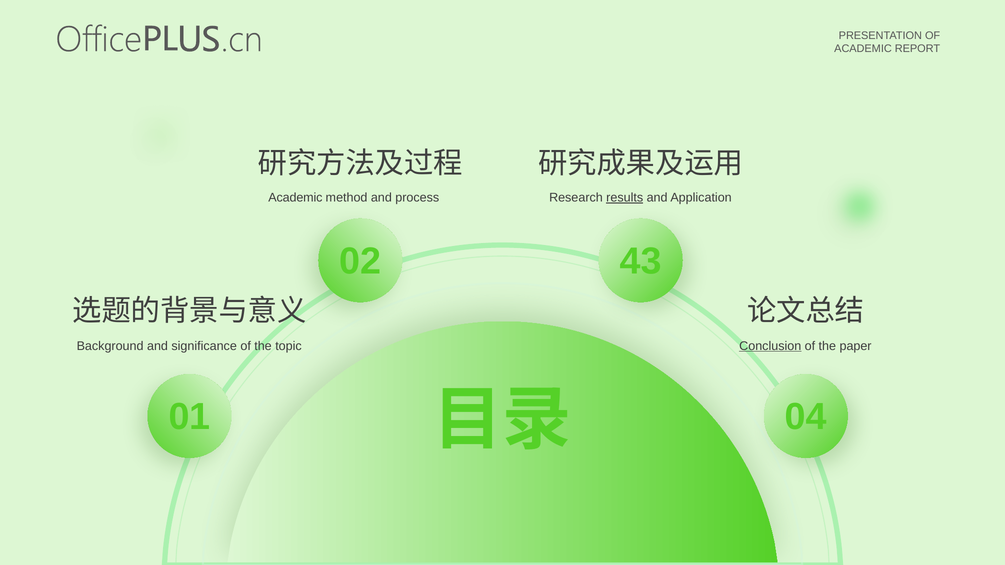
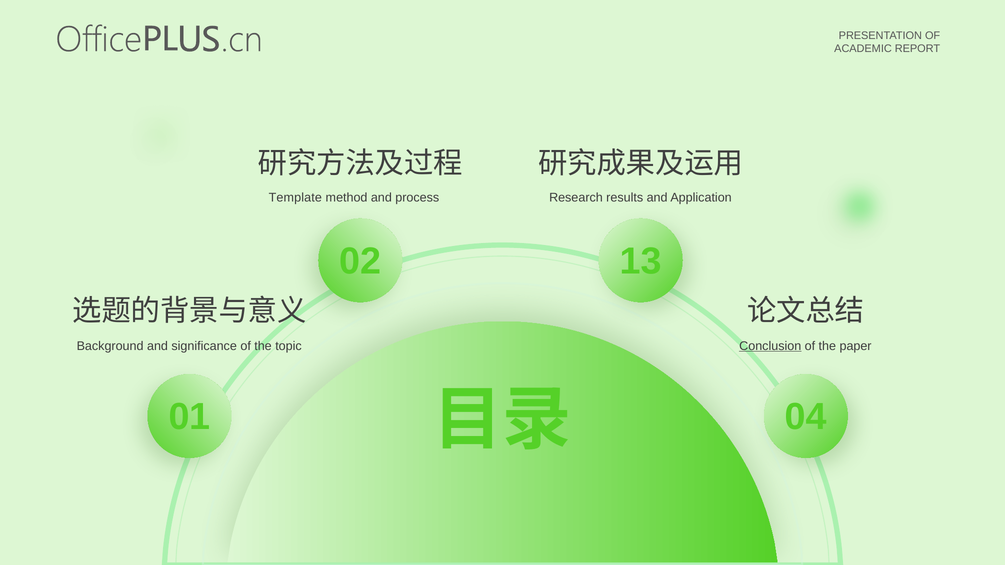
Academic: Academic -> Template (295, 198)
results underline: present -> none (625, 198)
43: 43 -> 13 (641, 261)
